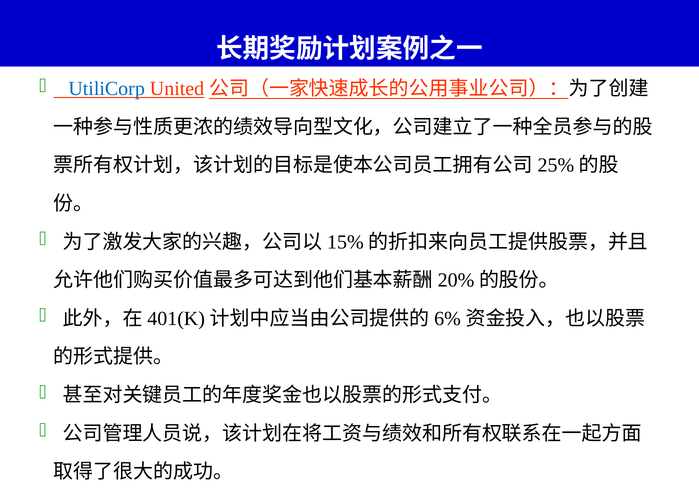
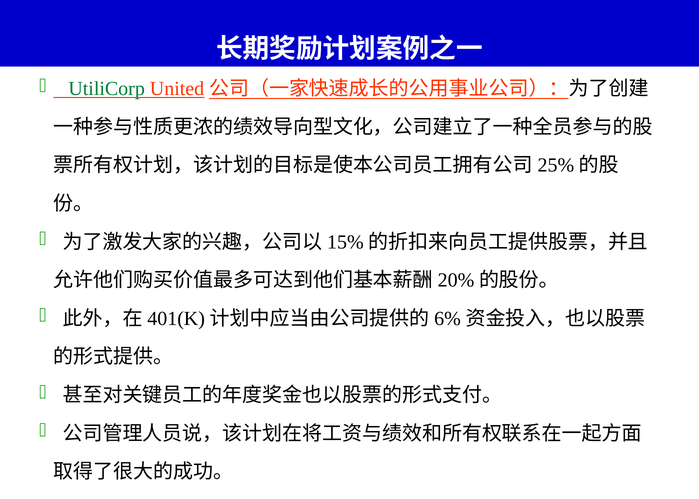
UtiliCorp colour: blue -> green (107, 89)
